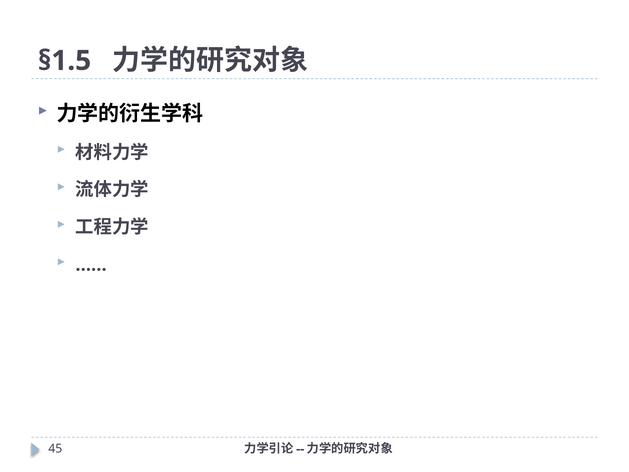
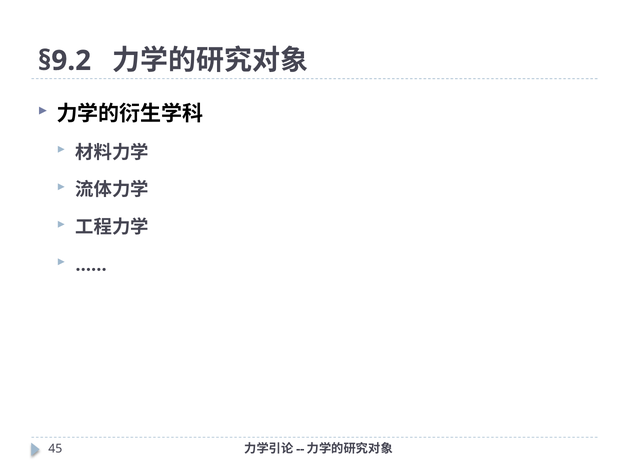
§1.5: §1.5 -> §9.2 (64, 61)
